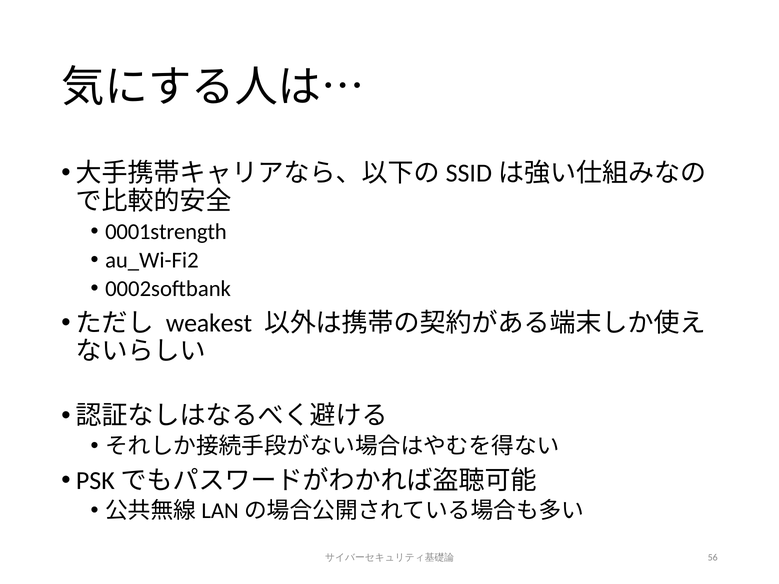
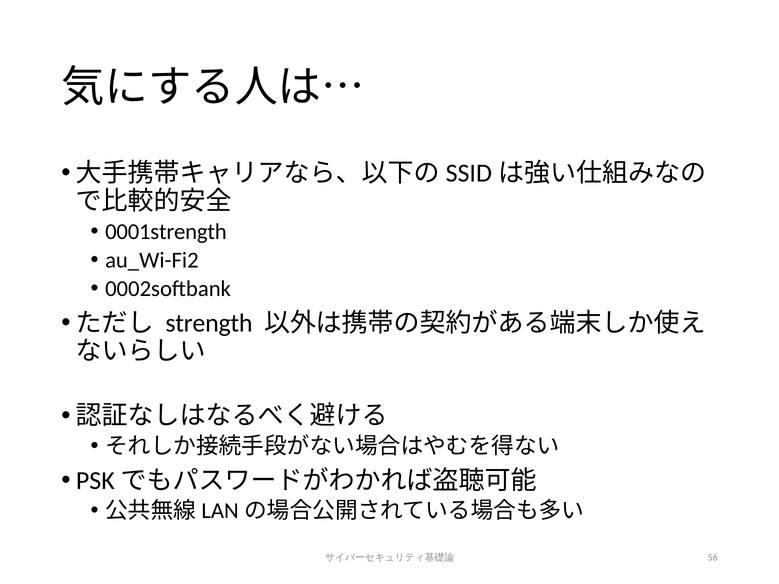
weakest: weakest -> strength (209, 323)
